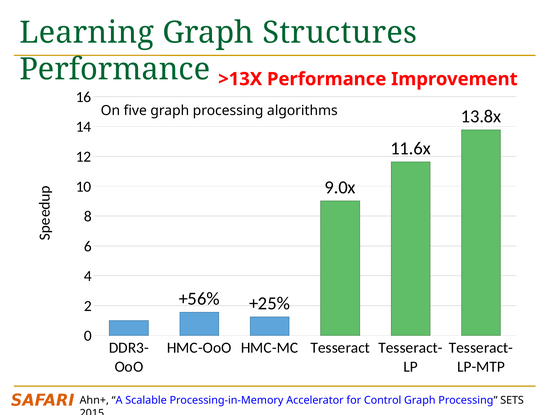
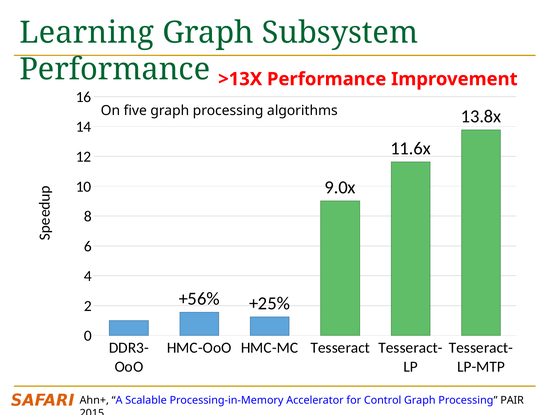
Structures: Structures -> Subsystem (340, 33)
SETS: SETS -> PAIR (512, 401)
